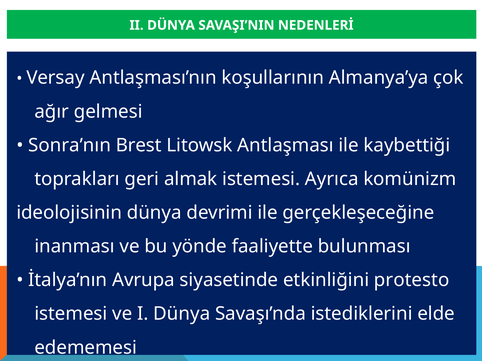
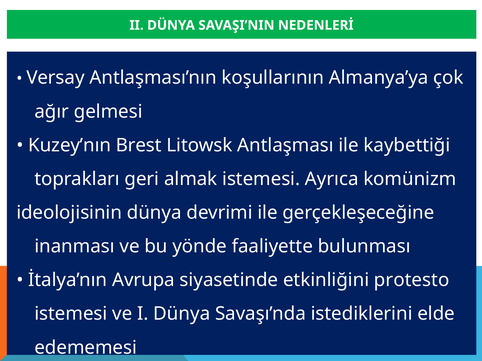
Sonra’nın: Sonra’nın -> Kuzey’nın (70, 145)
